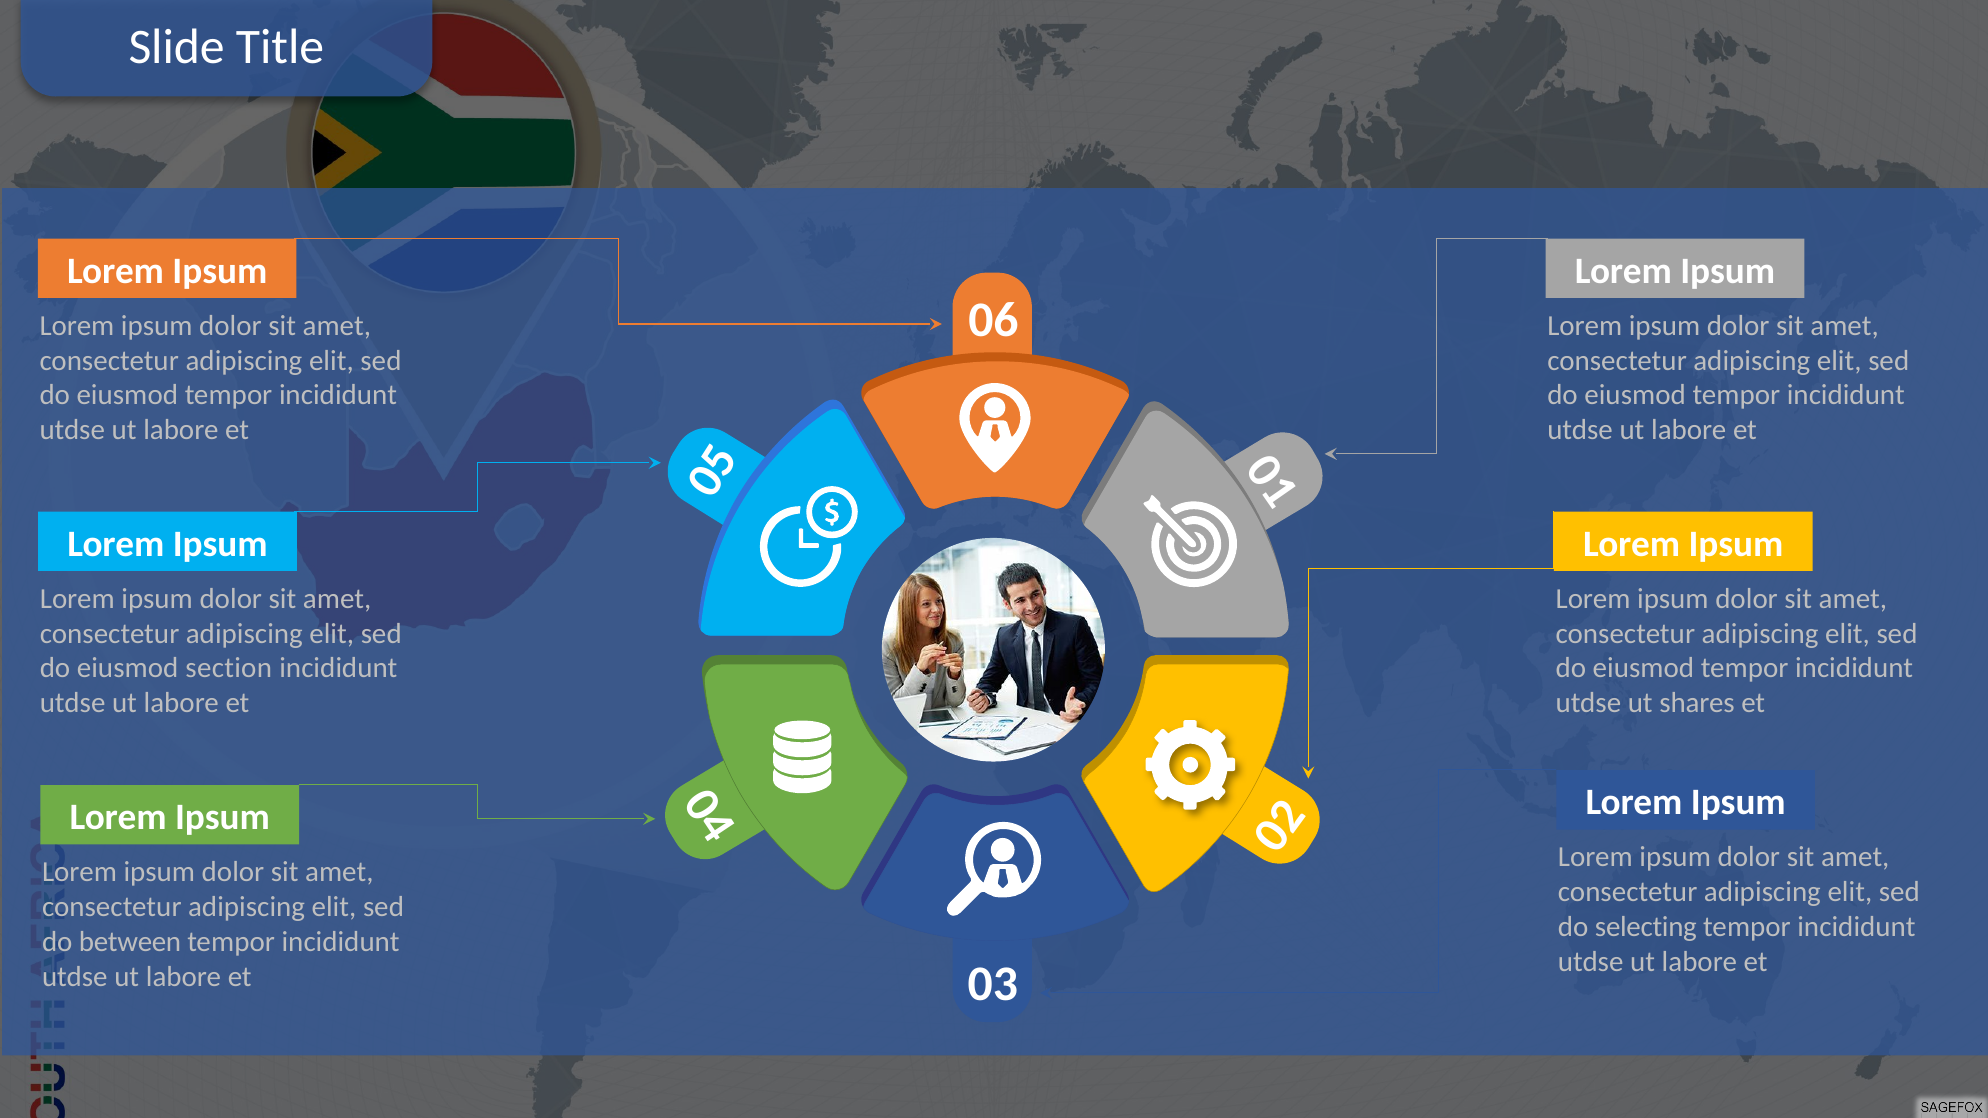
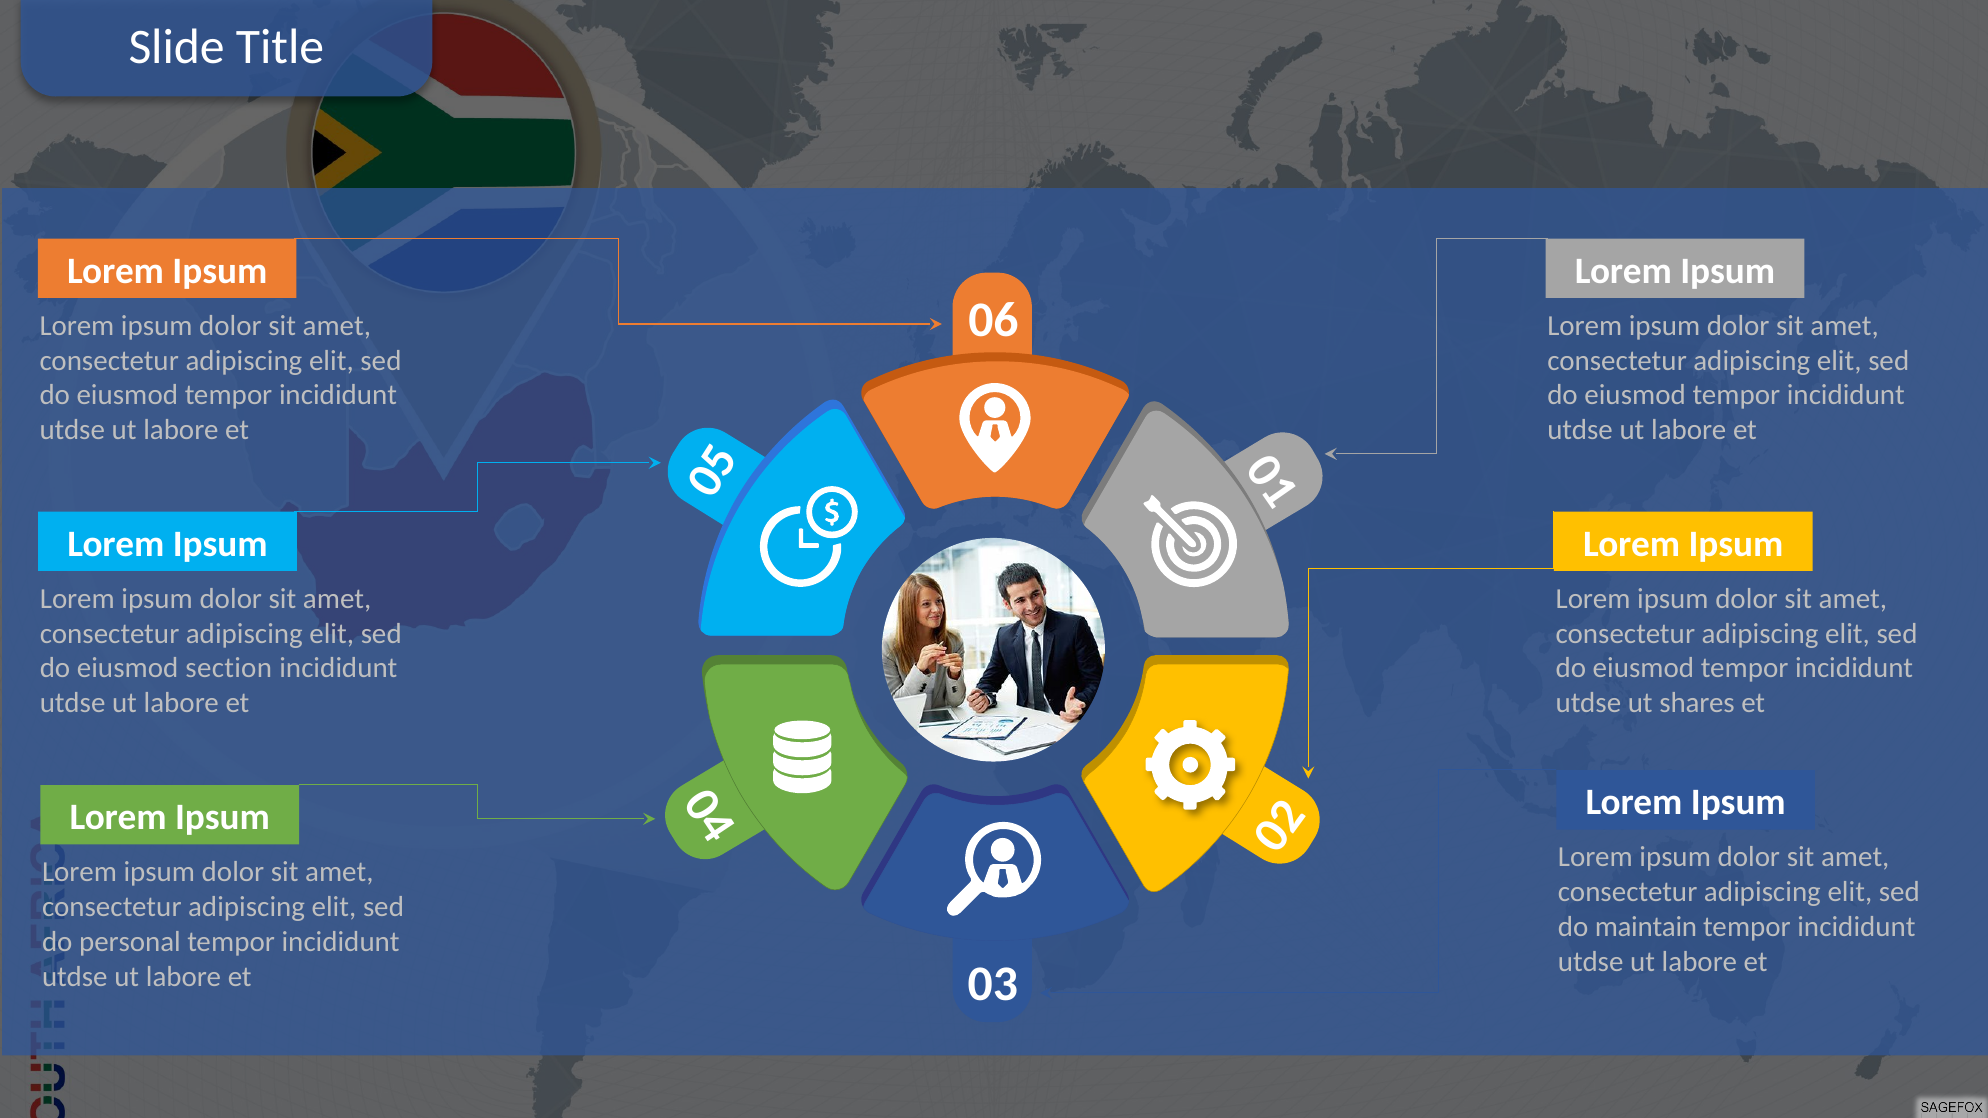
selecting: selecting -> maintain (1646, 927)
between: between -> personal (130, 942)
